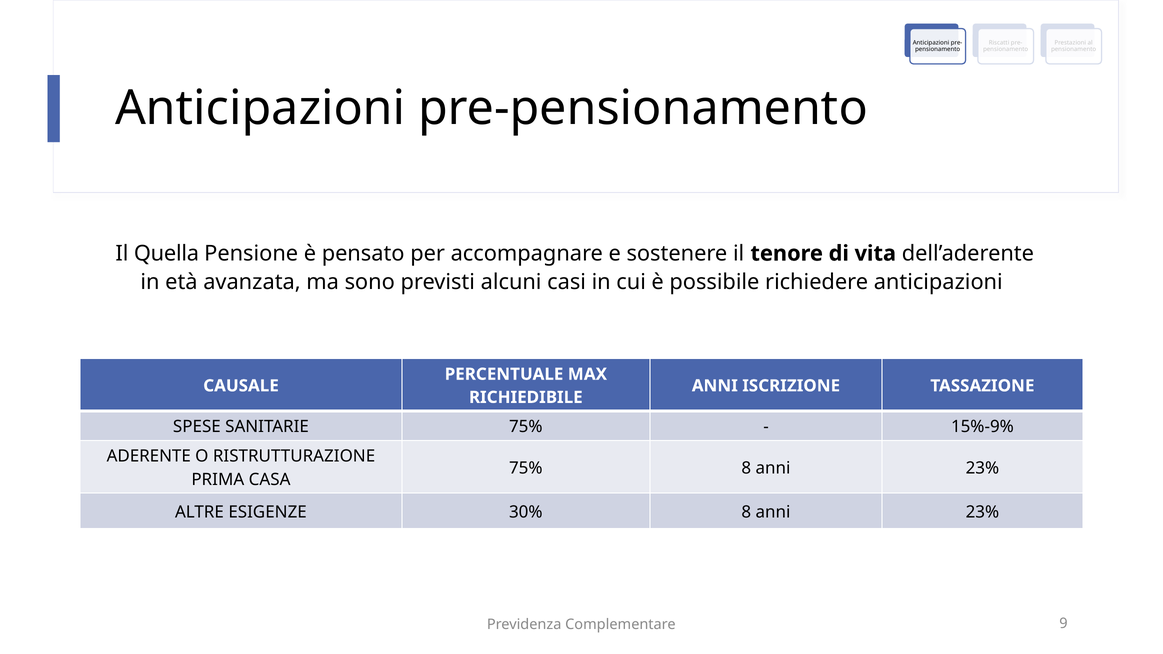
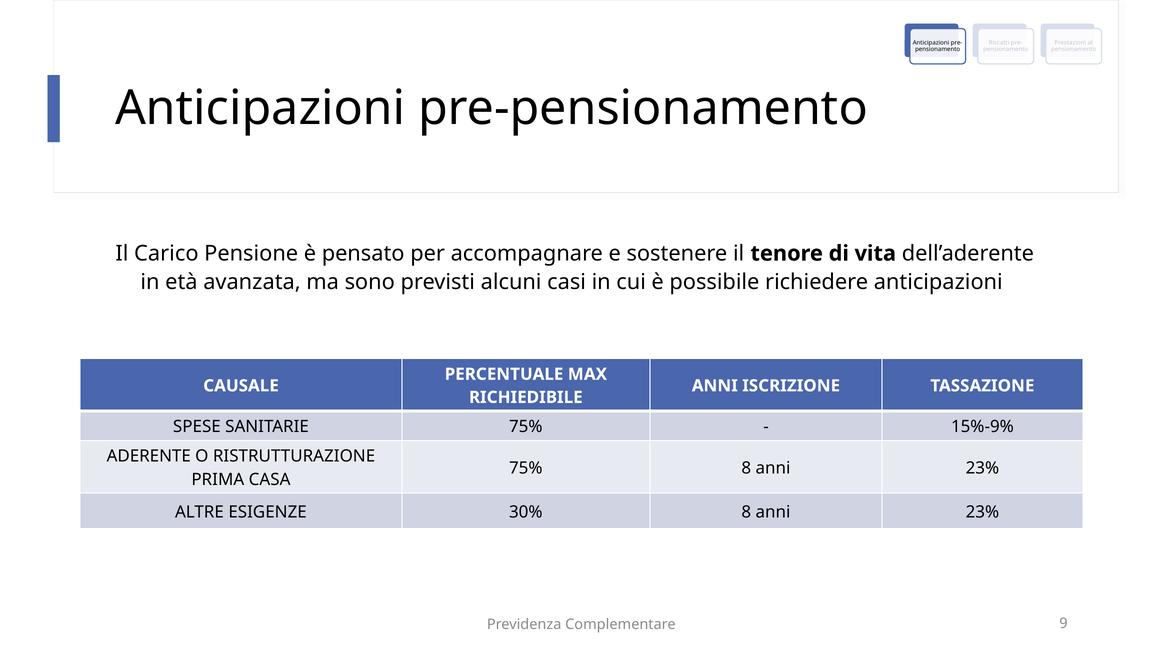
Quella: Quella -> Carico (166, 254)
